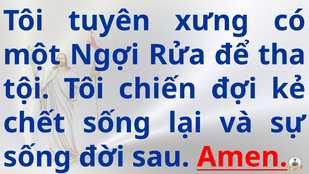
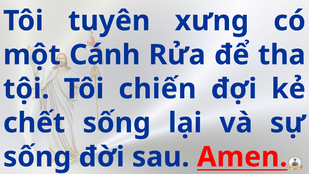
Ngợi: Ngợi -> Cánh (105, 55)
